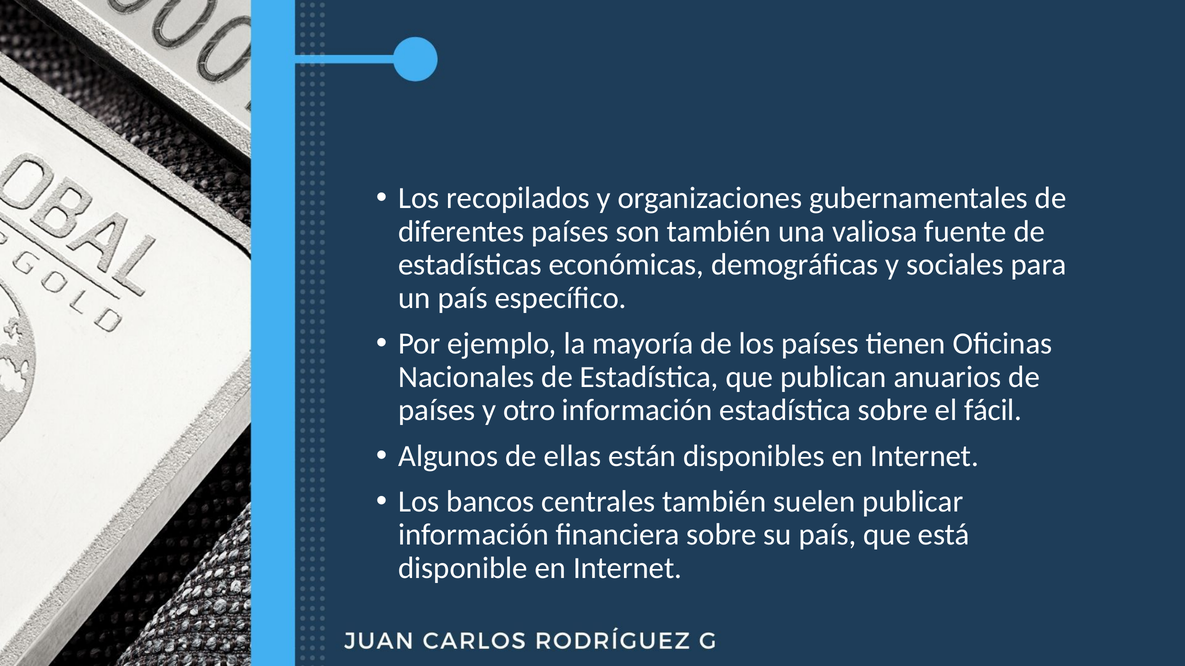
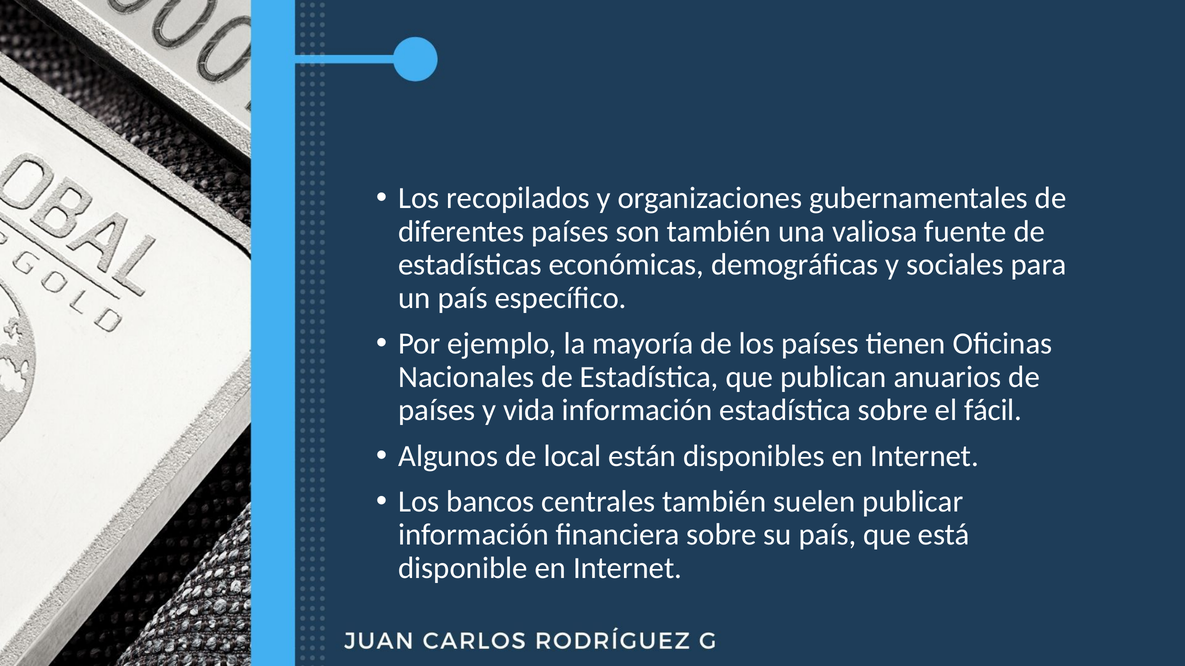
otro: otro -> vida (529, 411)
ellas: ellas -> local (573, 456)
